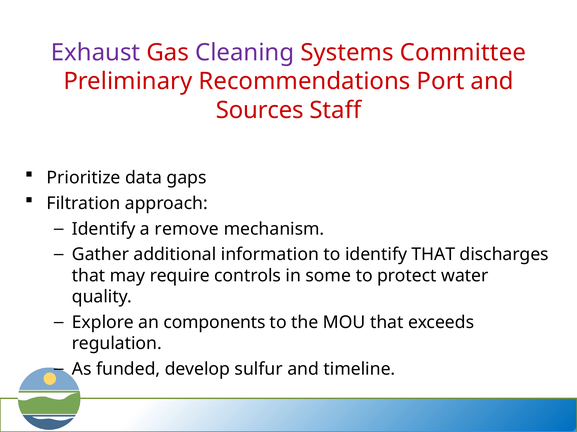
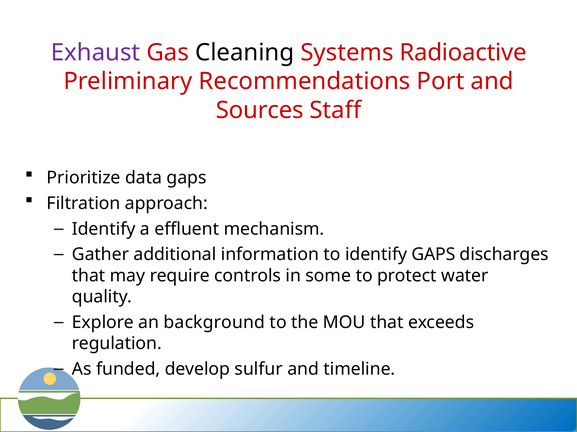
Cleaning colour: purple -> black (245, 53)
Committee: Committee -> Radioactive (463, 53)
remove: remove -> effluent (187, 229)
identify THAT: THAT -> GAPS (433, 255)
components: components -> background (214, 323)
